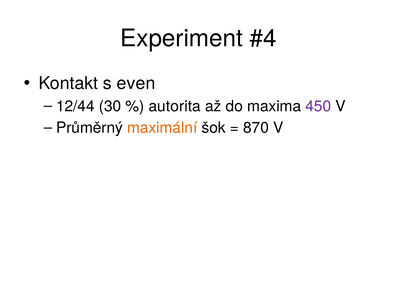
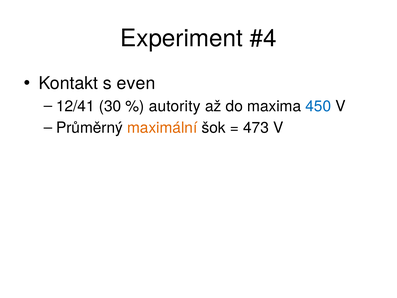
12/44: 12/44 -> 12/41 (75, 106)
autorita: autorita -> autority (175, 106)
450 colour: purple -> blue (318, 106)
870: 870 -> 473 (256, 128)
